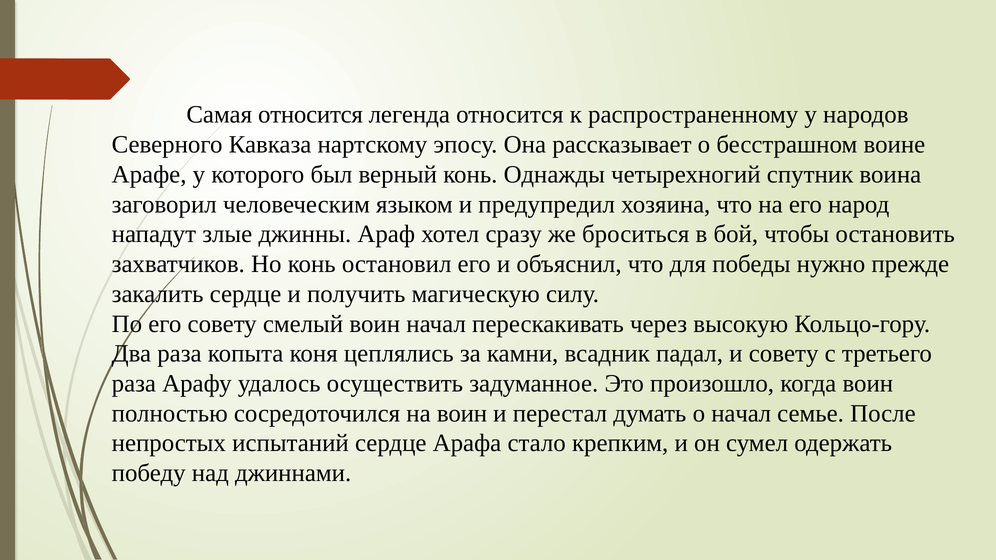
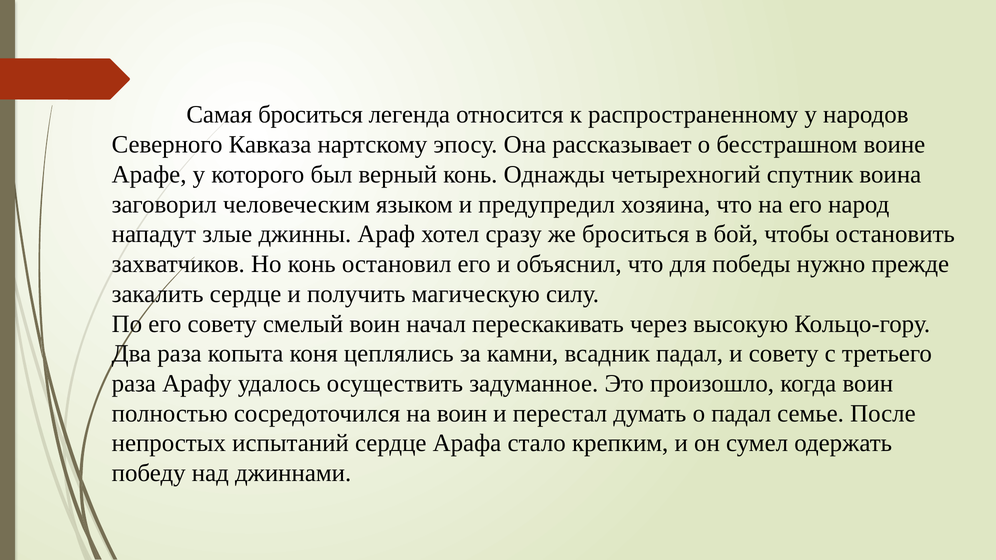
Самая относится: относится -> броситься (310, 115)
о начал: начал -> падал (741, 414)
